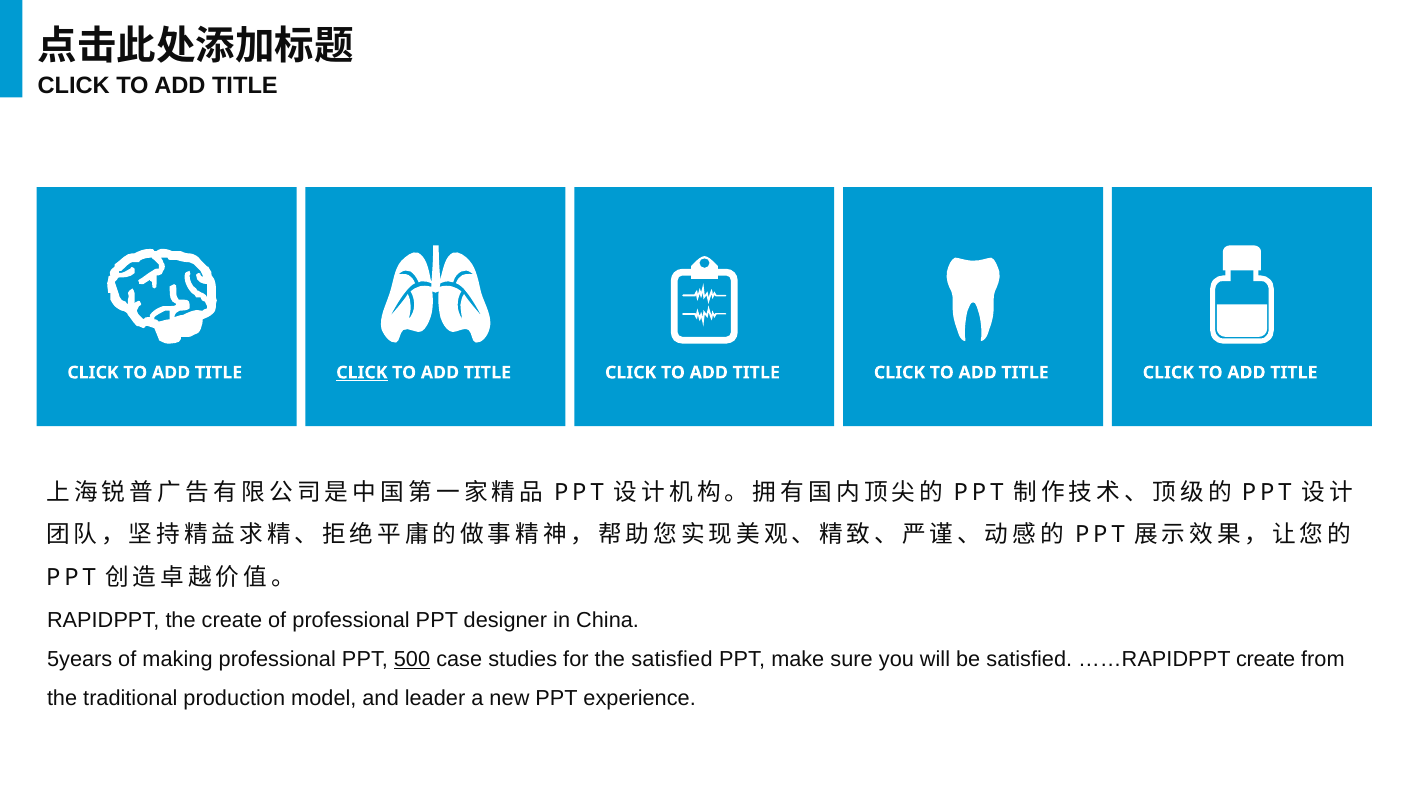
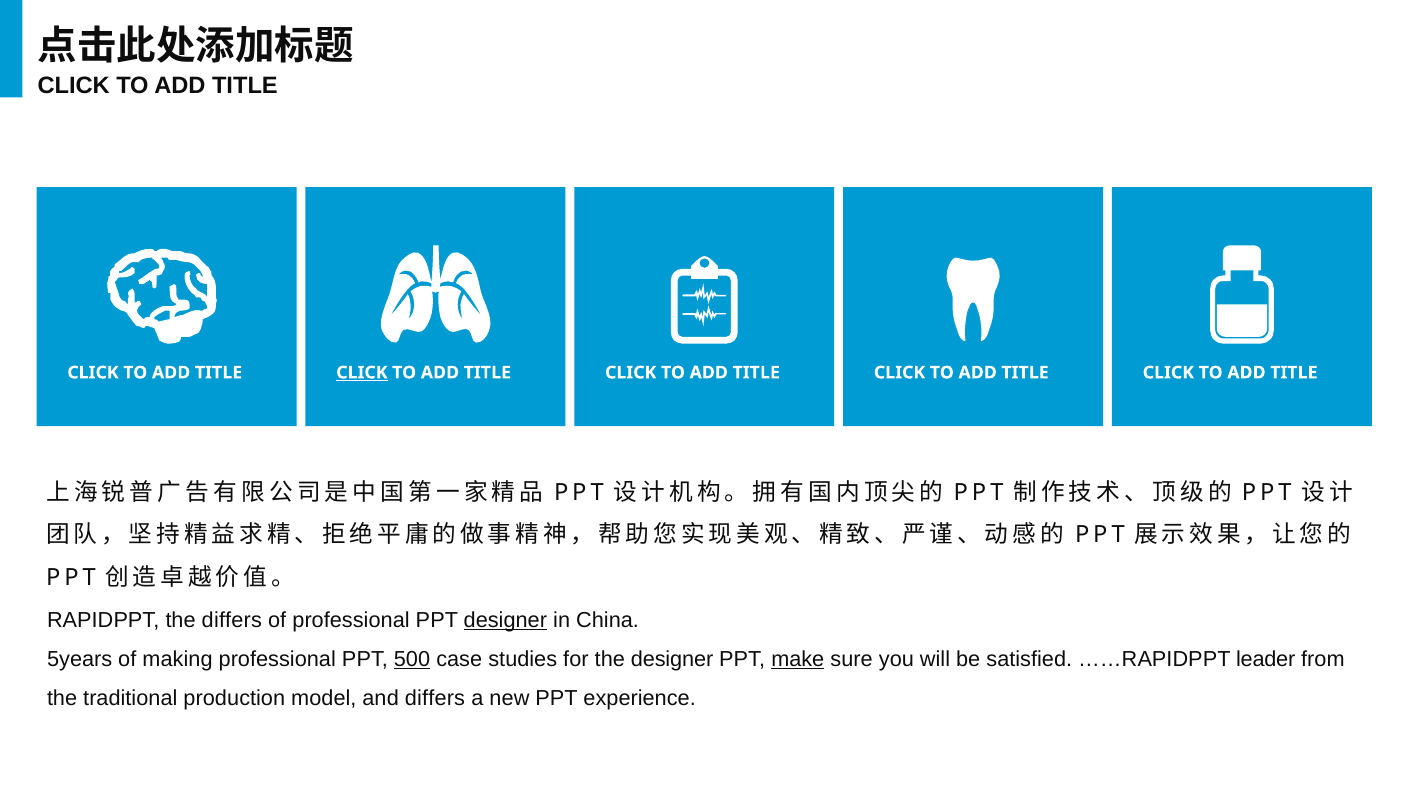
the create: create -> differs (232, 620)
designer underline: none -> present (505, 620)
the satisfied: satisfied -> designer (672, 659)
make underline: none -> present (798, 659)
……RAPIDPPT create: create -> leader (1266, 659)
and leader: leader -> differs (435, 699)
